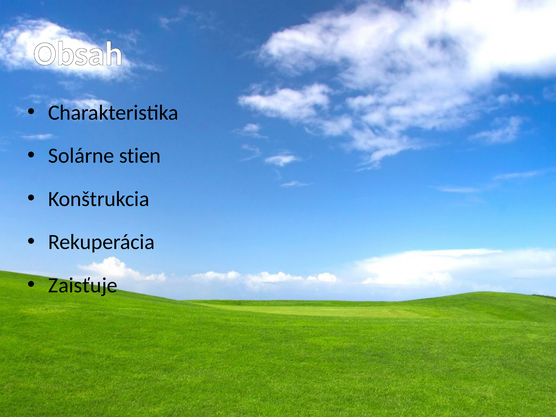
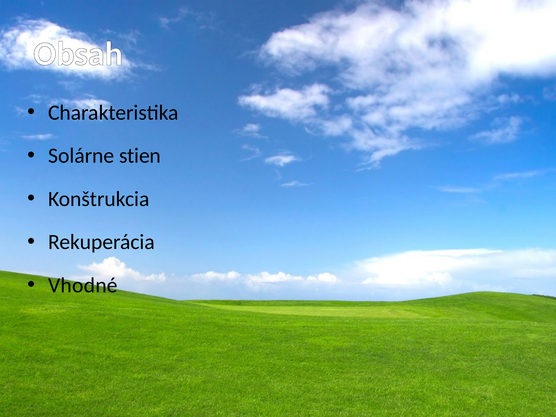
Zaisťuje: Zaisťuje -> Vhodné (83, 285)
